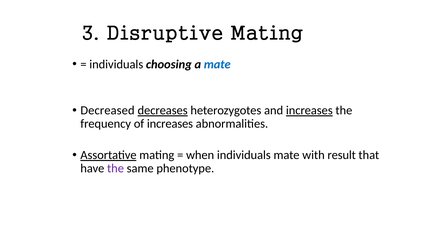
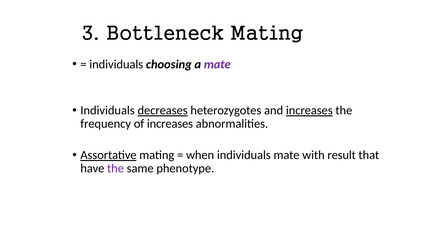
Disruptive: Disruptive -> Bottleneck (165, 33)
mate colour: blue -> purple (217, 64)
Decreased: Decreased -> Individuals (108, 110)
